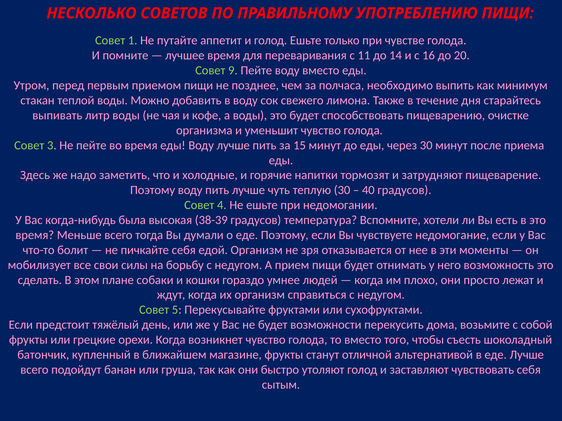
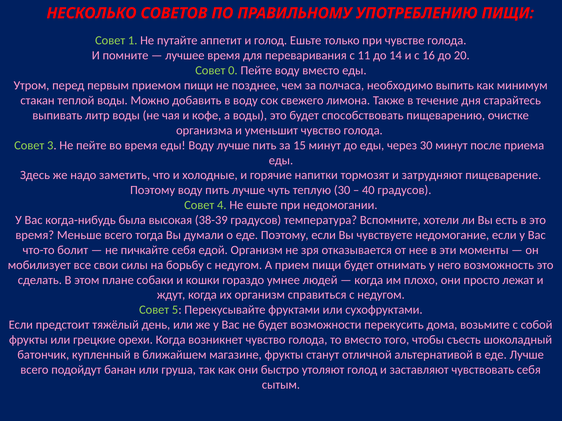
9: 9 -> 0 (233, 71)
